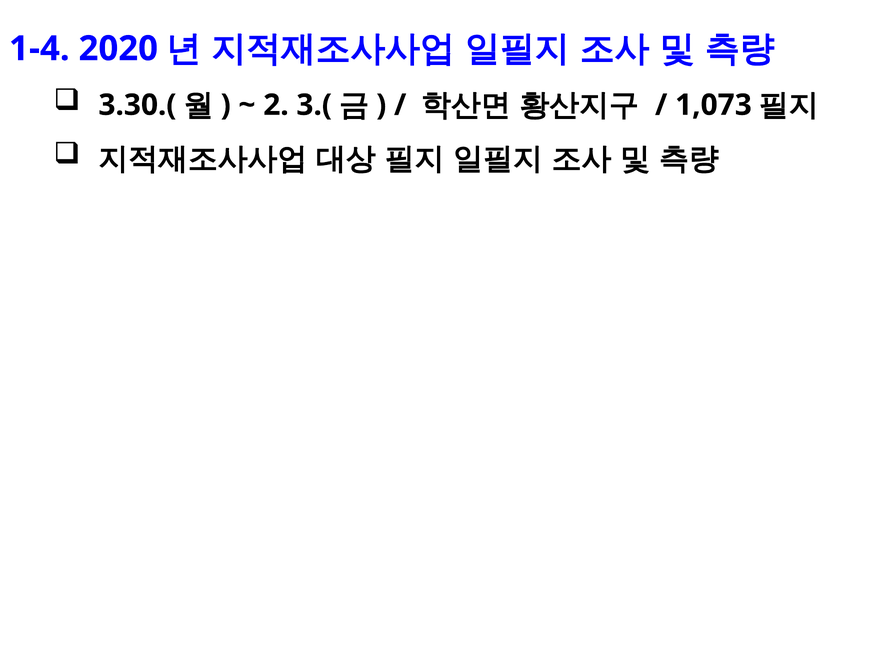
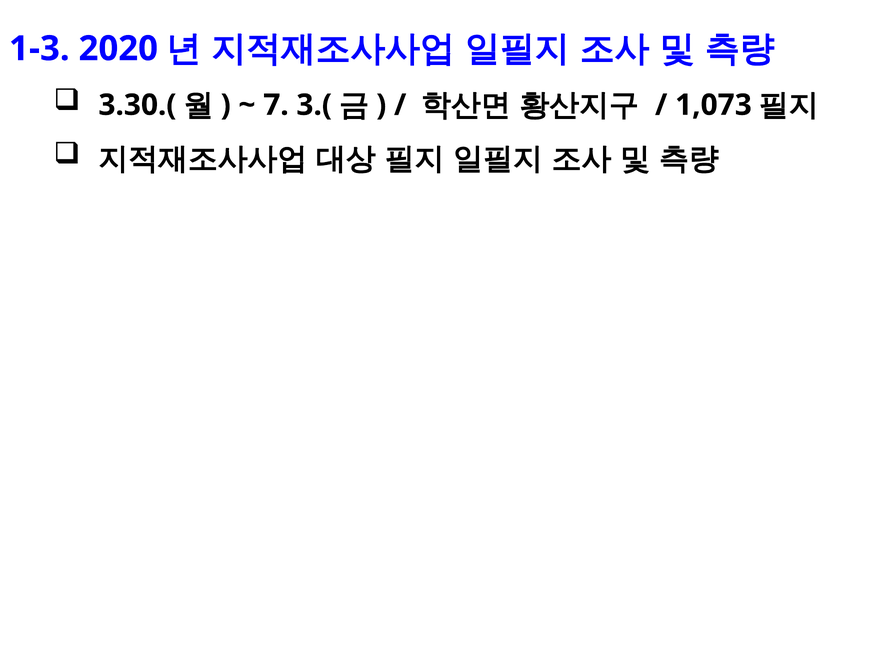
1-4: 1-4 -> 1-3 (39, 49)
2: 2 -> 7 (276, 105)
